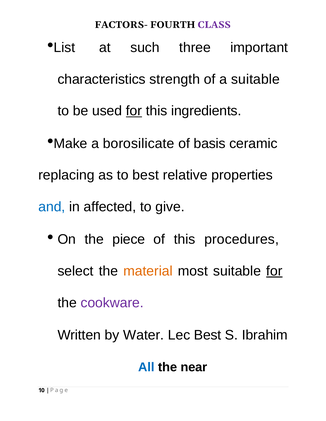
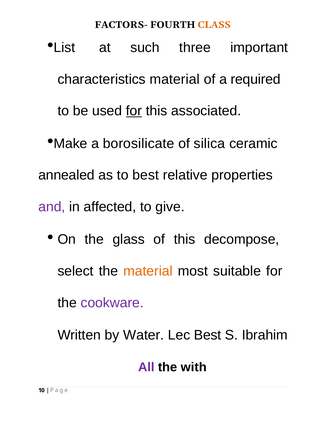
CLASS colour: purple -> orange (214, 25)
characteristics strength: strength -> material (175, 79)
a suitable: suitable -> required (256, 79)
ingredients: ingredients -> associated (206, 111)
basis: basis -> silica (209, 144)
replacing: replacing -> annealed (66, 176)
and colour: blue -> purple (52, 207)
piece: piece -> glass (129, 240)
procedures: procedures -> decompose (242, 240)
for underline: present -> none (274, 272)
All colour: blue -> purple (146, 368)
near: near -> with (194, 368)
